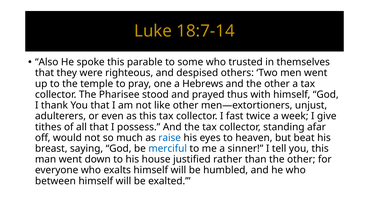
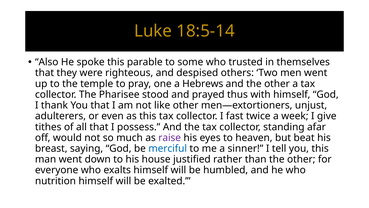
18:7-14: 18:7-14 -> 18:5-14 (206, 31)
raise colour: blue -> purple (170, 137)
between: between -> nutrition (55, 181)
